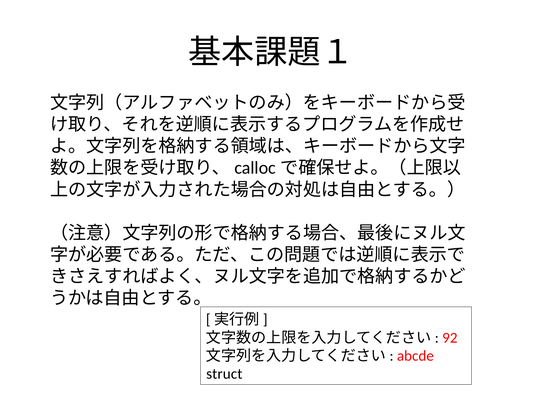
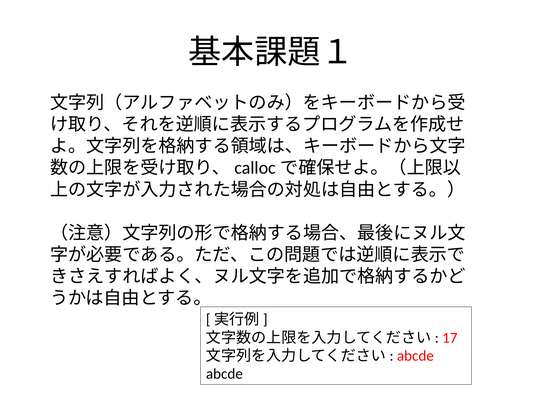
92: 92 -> 17 (450, 337)
struct: struct -> abcde (224, 374)
